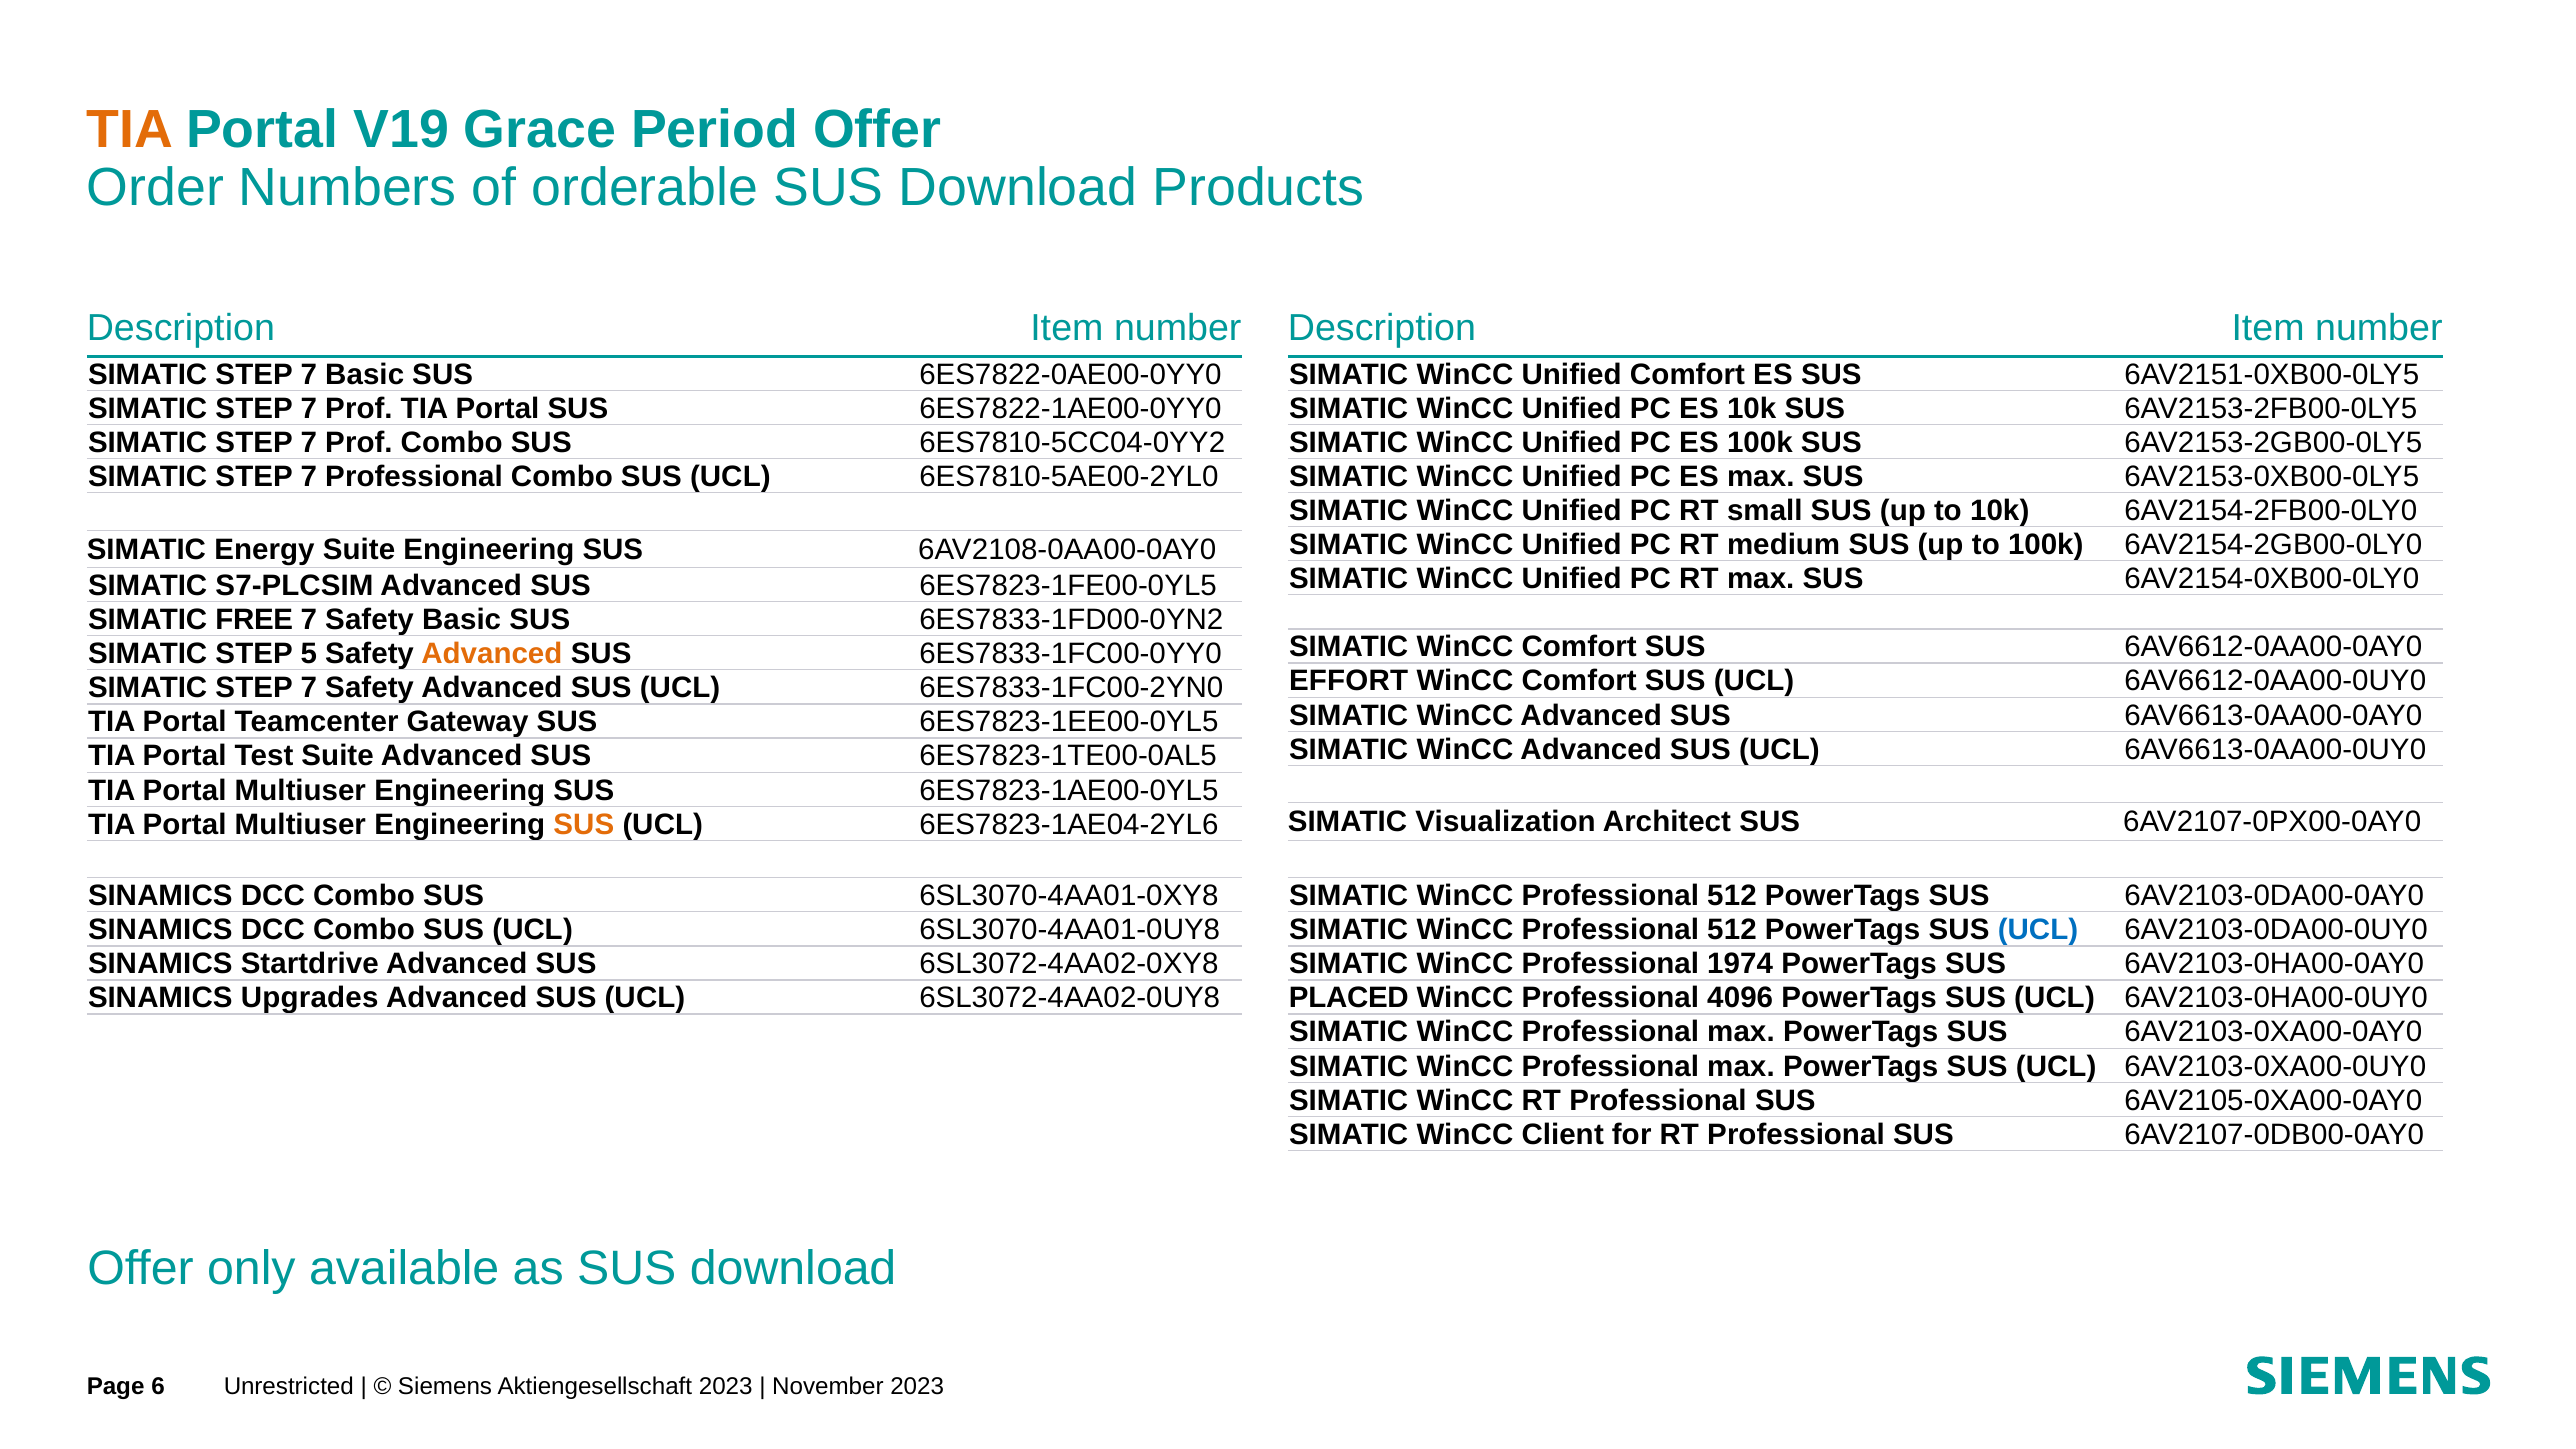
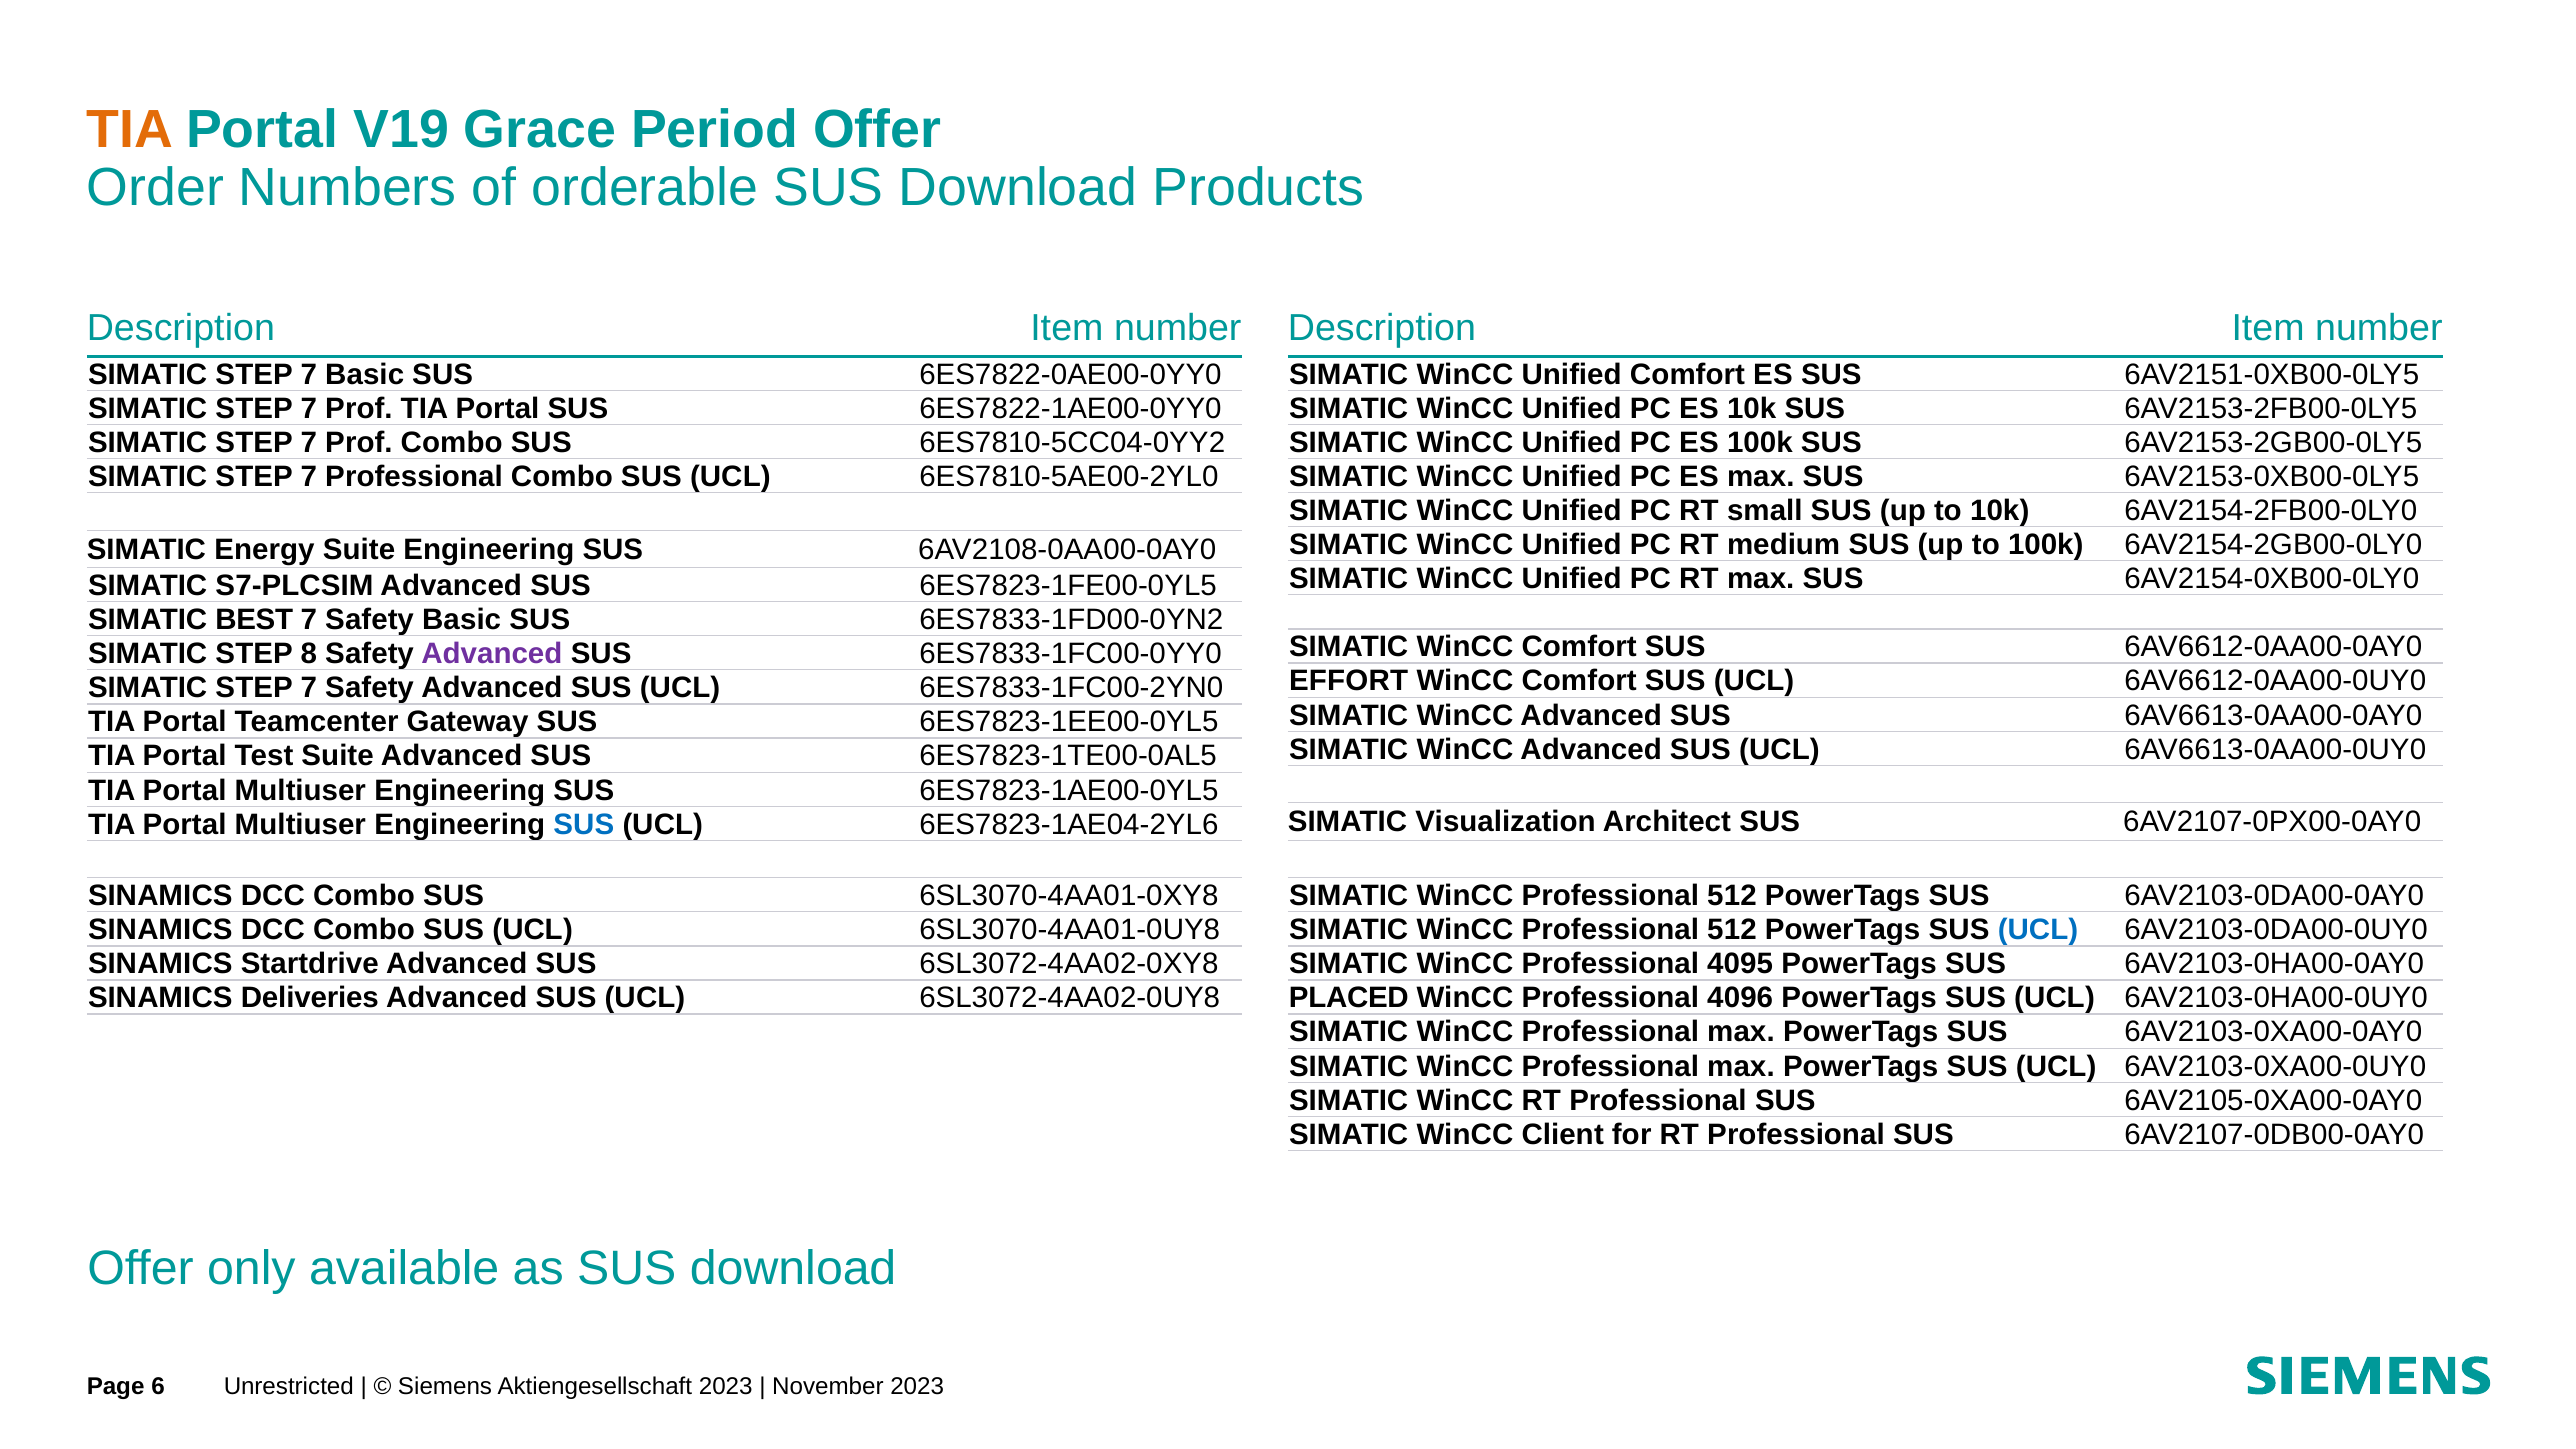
FREE: FREE -> BEST (254, 620)
5: 5 -> 8 (309, 654)
Advanced colour: orange -> purple (492, 654)
SUS colour: orange -> blue (584, 824)
1974: 1974 -> 4095 (1740, 964)
Upgrades: Upgrades -> Deliveries (310, 998)
